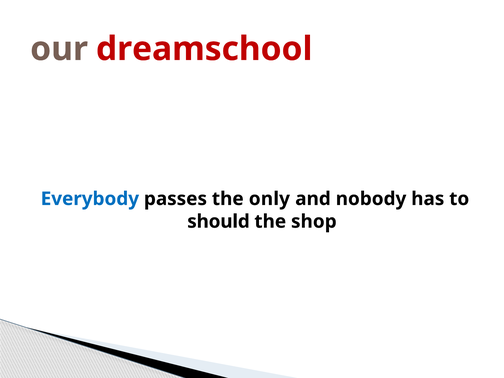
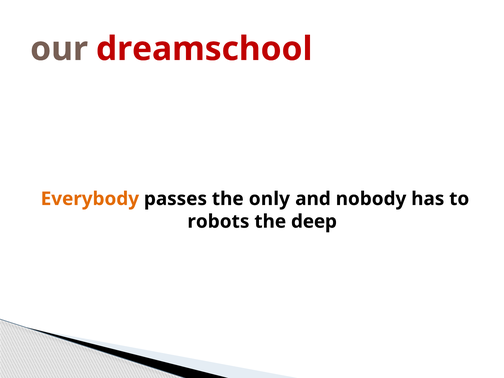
Everybody colour: blue -> orange (90, 199)
should: should -> robots (218, 221)
shop: shop -> deep (314, 221)
